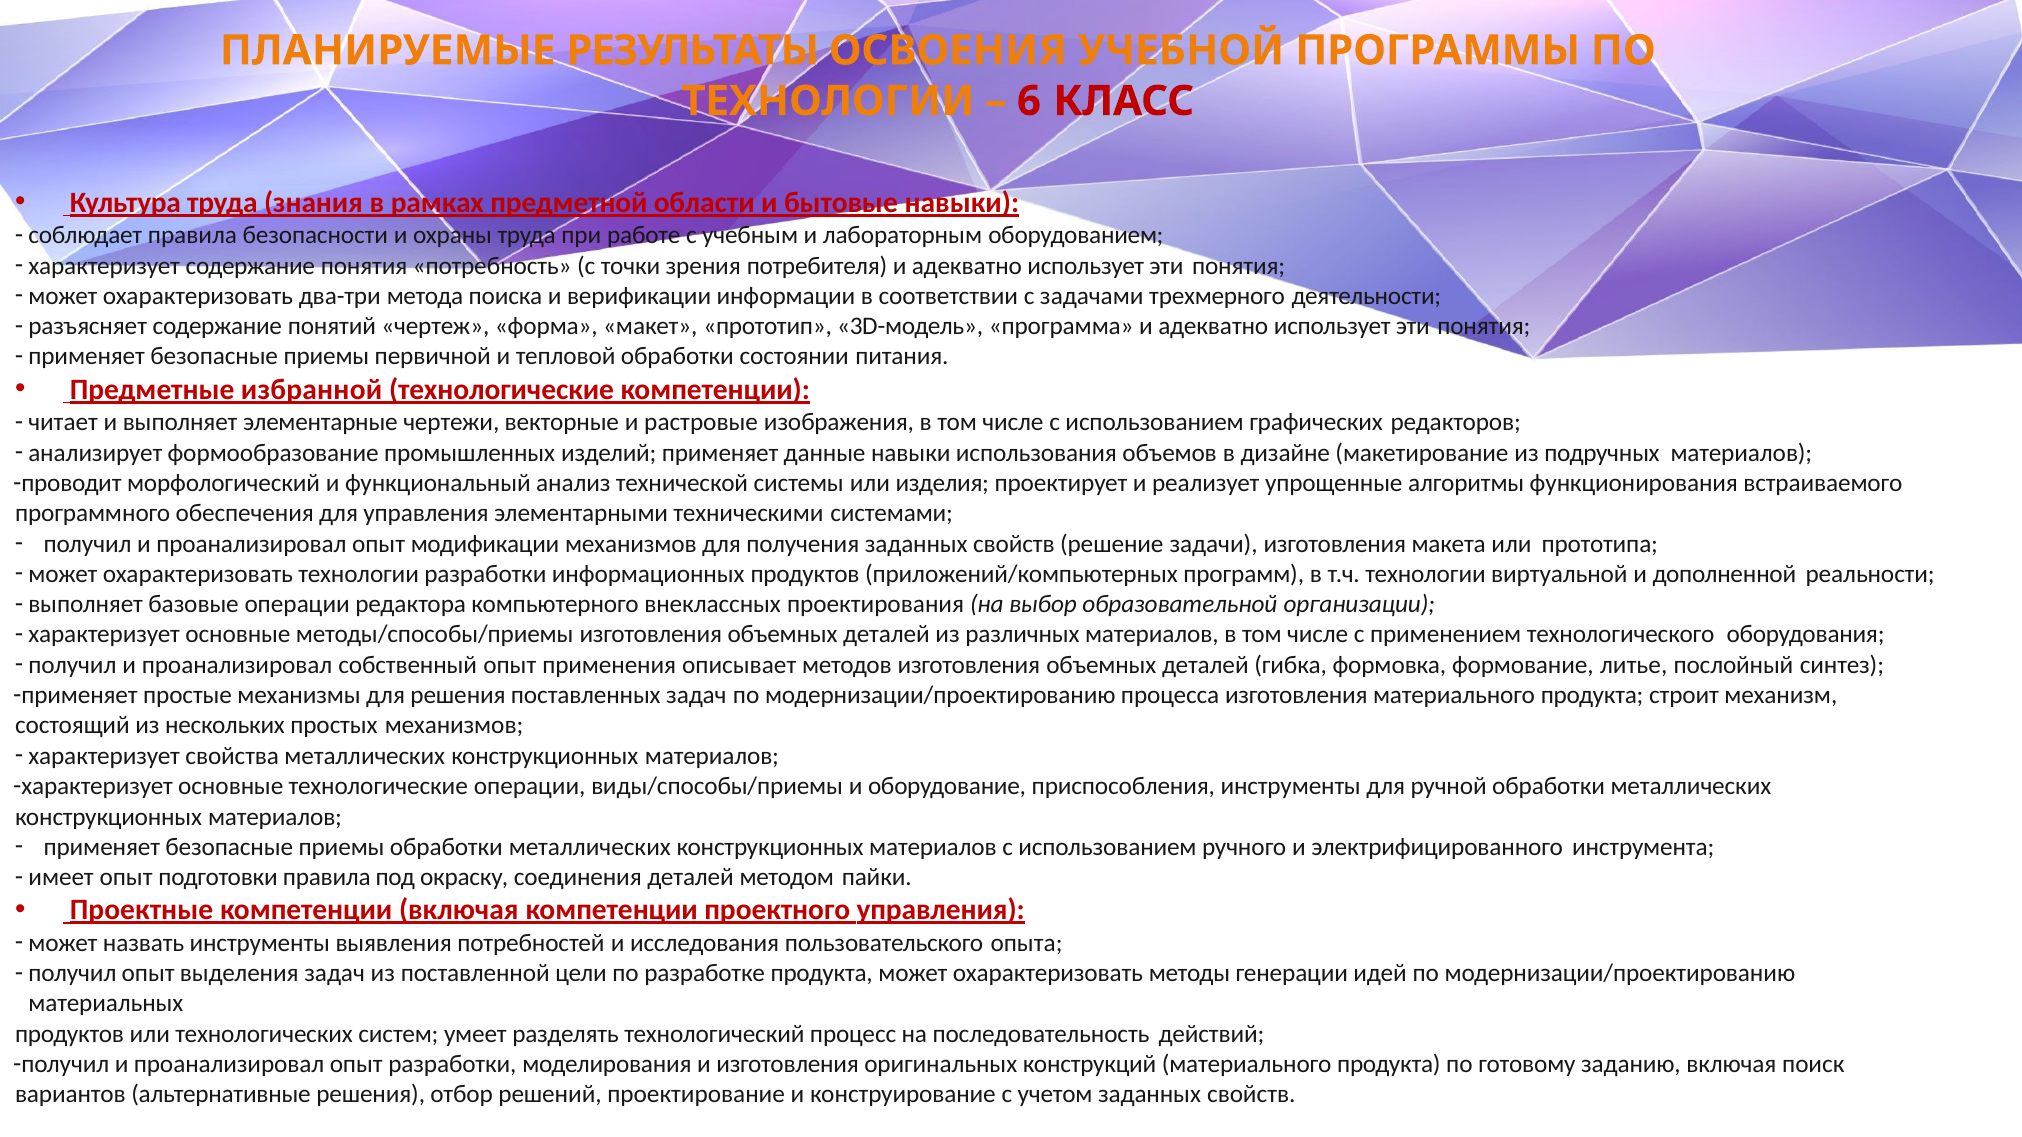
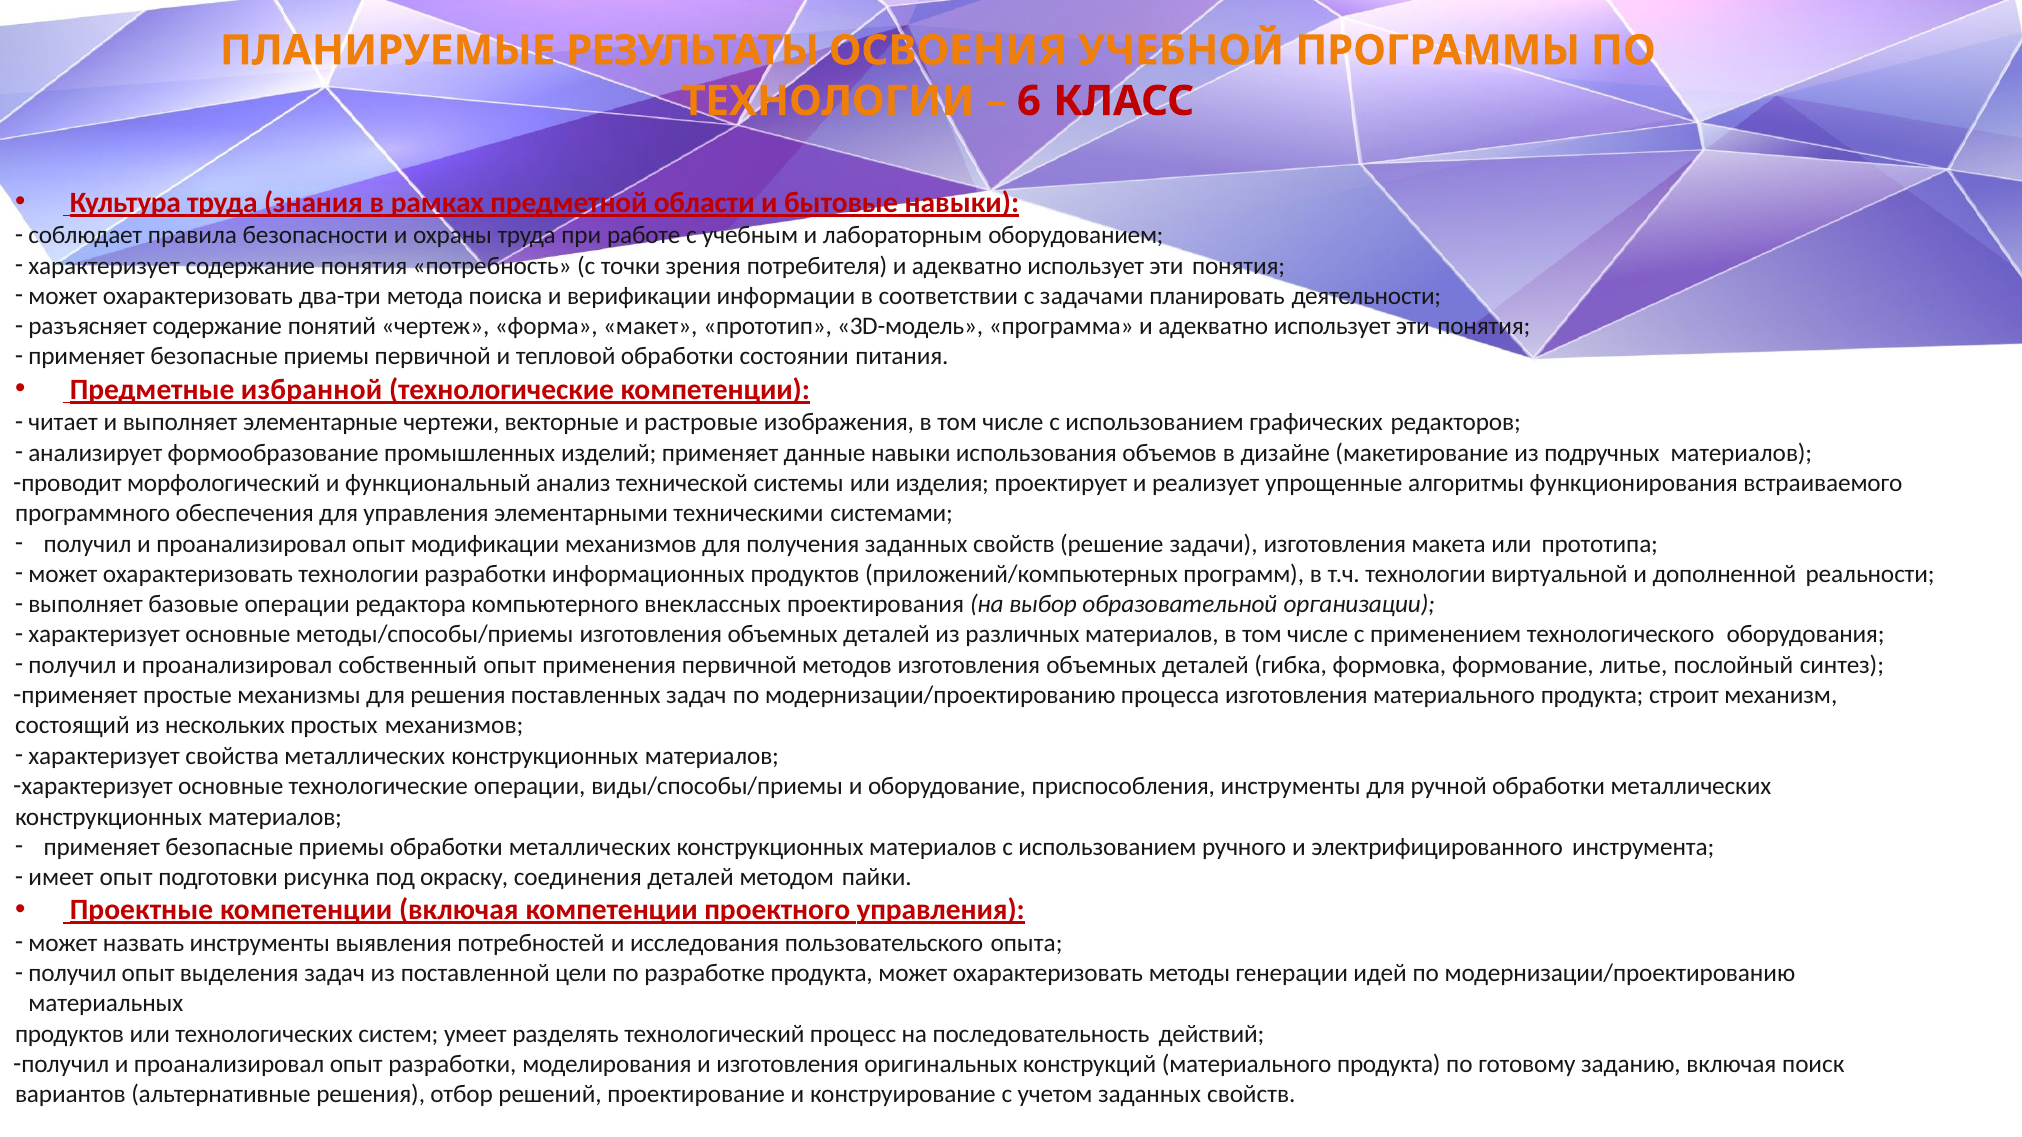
трехмерного: трехмерного -> планировать (1217, 296)
применения описывает: описывает -> первичной (739, 665)
подготовки правила: правила -> рисунка (327, 877)
